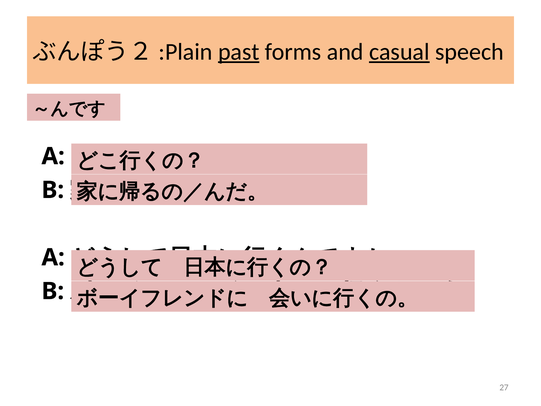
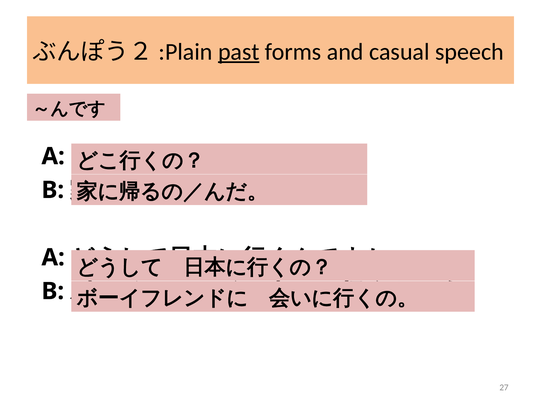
casual underline: present -> none (399, 52)
